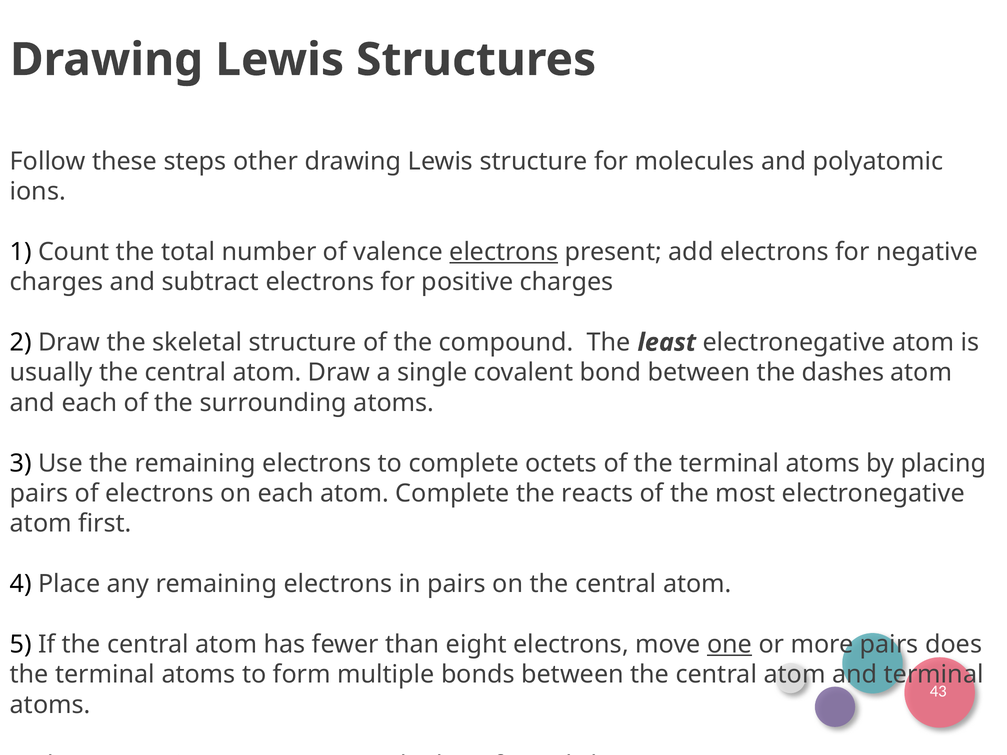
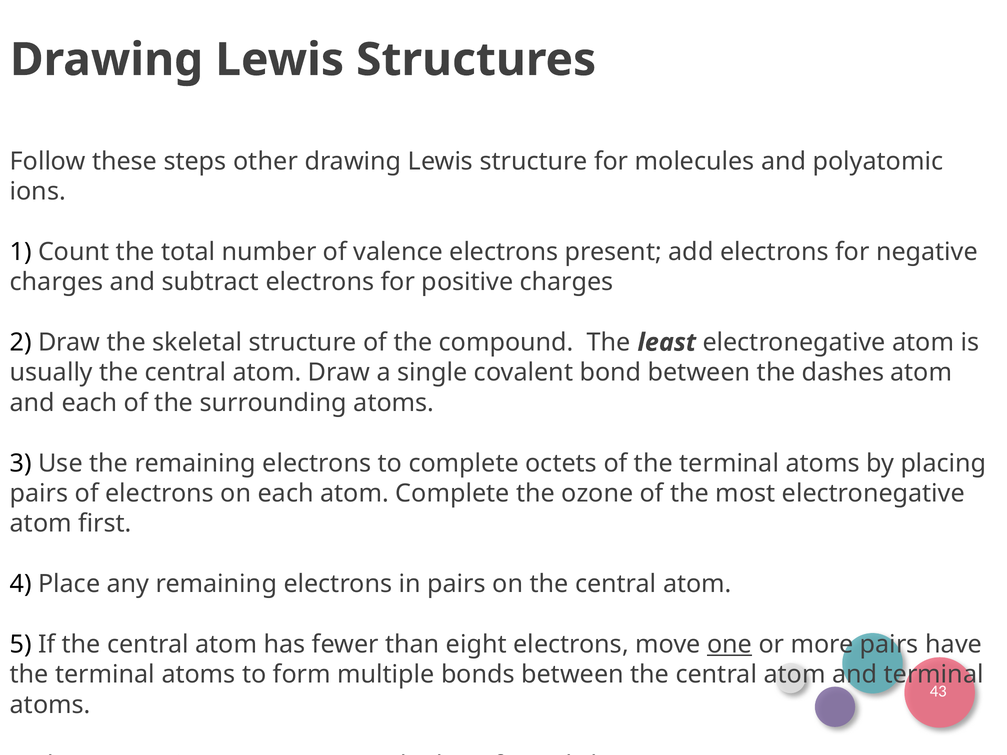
electrons underline: present -> none (504, 252)
reacts: reacts -> ozone (597, 494)
does: does -> have (954, 645)
